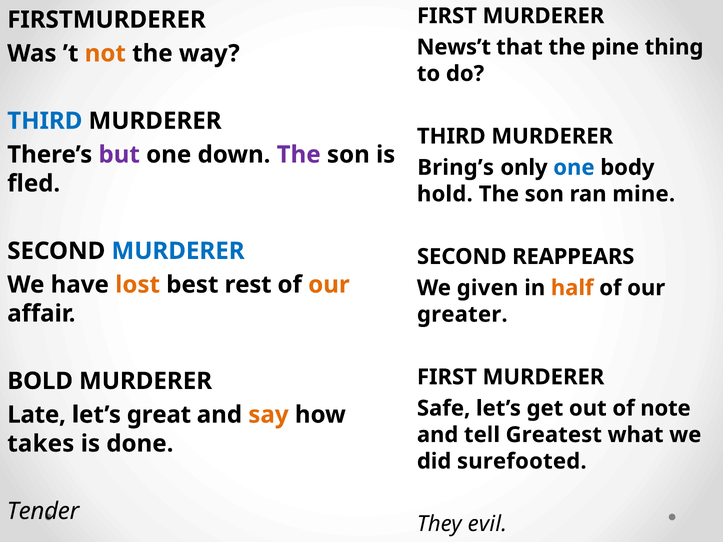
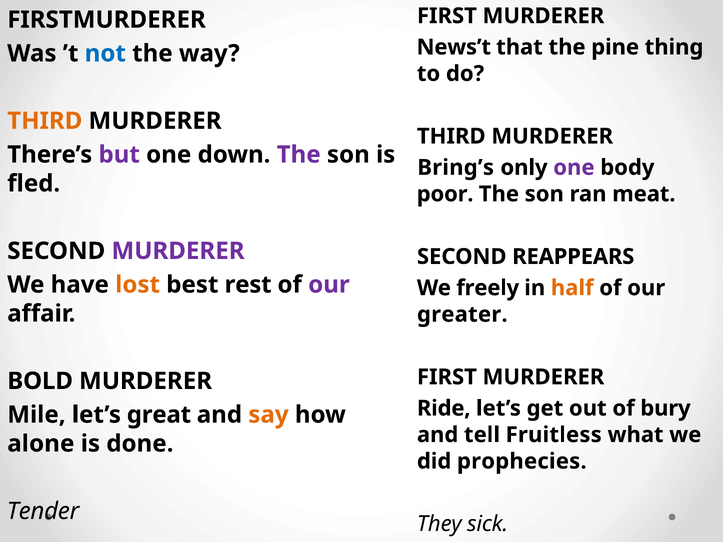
not colour: orange -> blue (105, 53)
THIRD colour: blue -> orange (45, 121)
one colour: blue -> purple (574, 168)
hold: hold -> poor (445, 194)
mine: mine -> meat (644, 194)
MURDERER colour: blue -> purple (178, 251)
our colour: orange -> purple (329, 285)
given: given -> freely (488, 288)
Safe: Safe -> Ride (444, 408)
note: note -> bury (665, 408)
Late: Late -> Mile (36, 415)
Greatest: Greatest -> Fruitless (554, 435)
takes: takes -> alone (41, 444)
surefooted: surefooted -> prophecies (522, 461)
evil: evil -> sick (488, 524)
